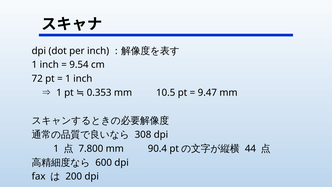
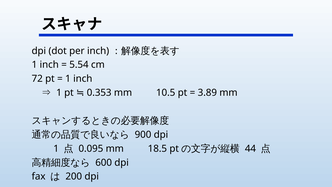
9.54: 9.54 -> 5.54 (79, 65)
9.47: 9.47 -> 3.89 (207, 93)
308: 308 -> 900 (143, 134)
7.800: 7.800 -> 0.095 (91, 148)
90.4: 90.4 -> 18.5 (157, 148)
